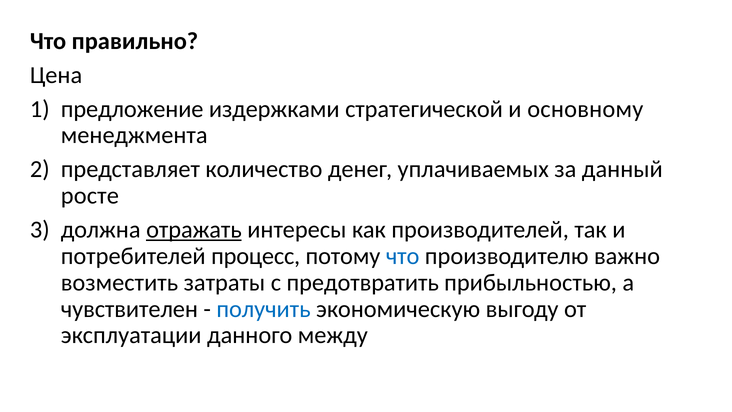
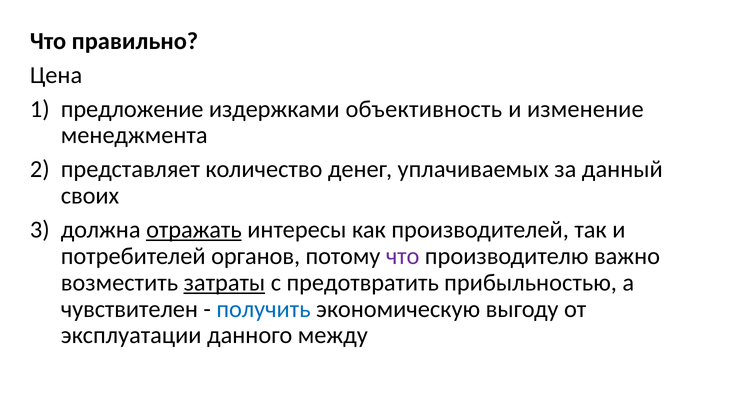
стратегической: стратегической -> объективность (424, 109)
основному: основному -> изменение (585, 109)
росте: росте -> своих (90, 196)
процесс: процесс -> органов (256, 256)
что colour: blue -> purple (403, 256)
затраты underline: none -> present (224, 282)
